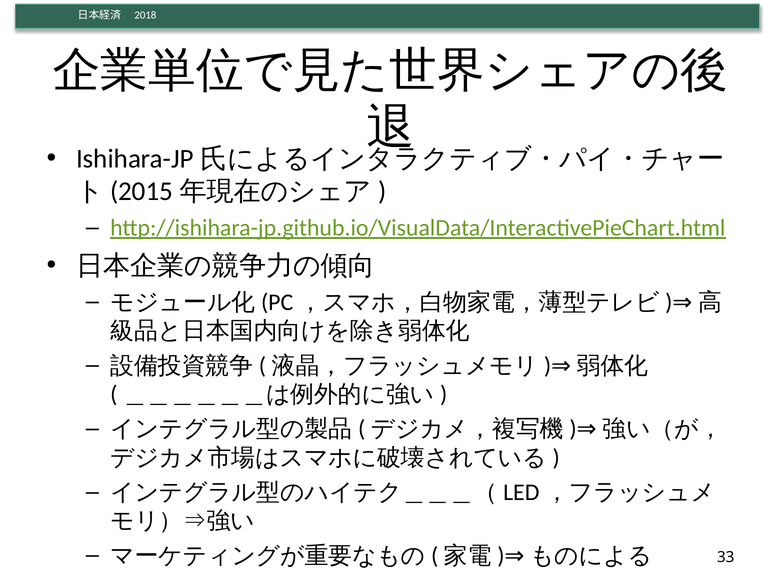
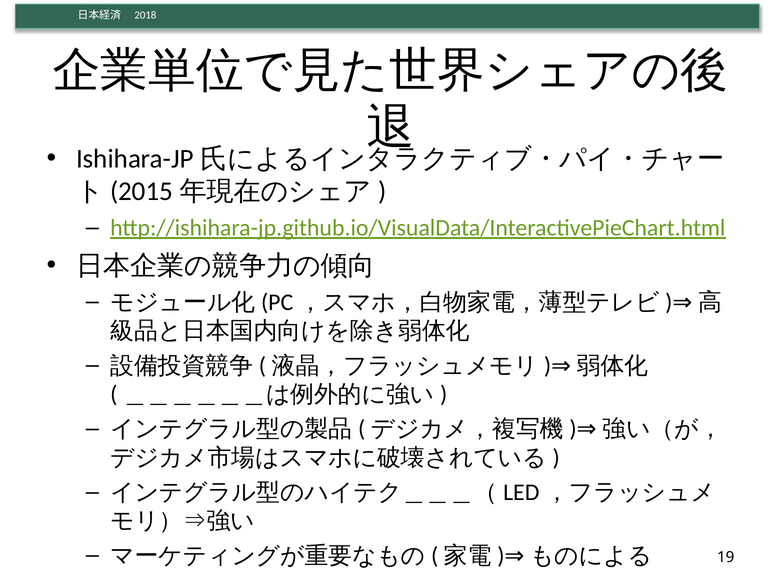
33: 33 -> 19 (726, 557)
